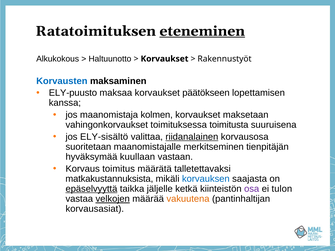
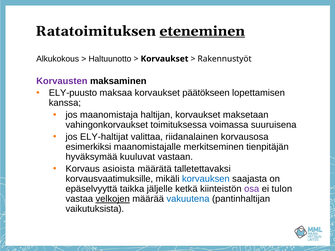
Korvausten colour: blue -> purple (62, 81)
kolmen: kolmen -> haltijan (157, 115)
toimitusta: toimitusta -> voimassa (229, 125)
ELY-sisältö: ELY-sisältö -> ELY-haltijat (104, 137)
riidanalainen underline: present -> none (192, 137)
suoritetaan: suoritetaan -> esimerkiksi (88, 147)
kuullaan: kuullaan -> kuuluvat (137, 157)
toimitus: toimitus -> asioista (119, 169)
matkakustannuksista: matkakustannuksista -> korvausvaatimuksille (109, 179)
epäselvyyttä underline: present -> none (91, 189)
vakuutena colour: orange -> blue (188, 199)
korvausasiat: korvausasiat -> vaikutuksista (95, 209)
